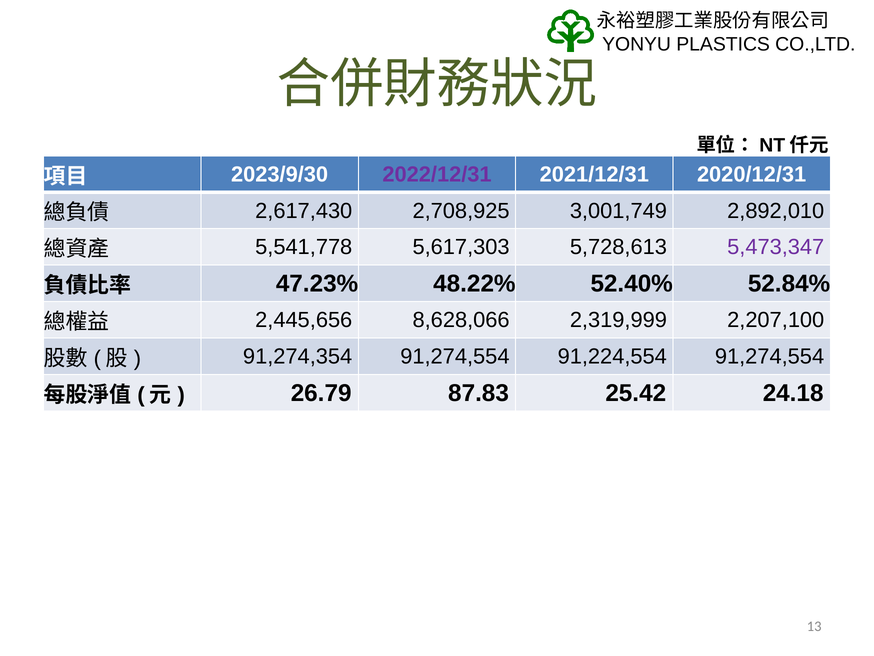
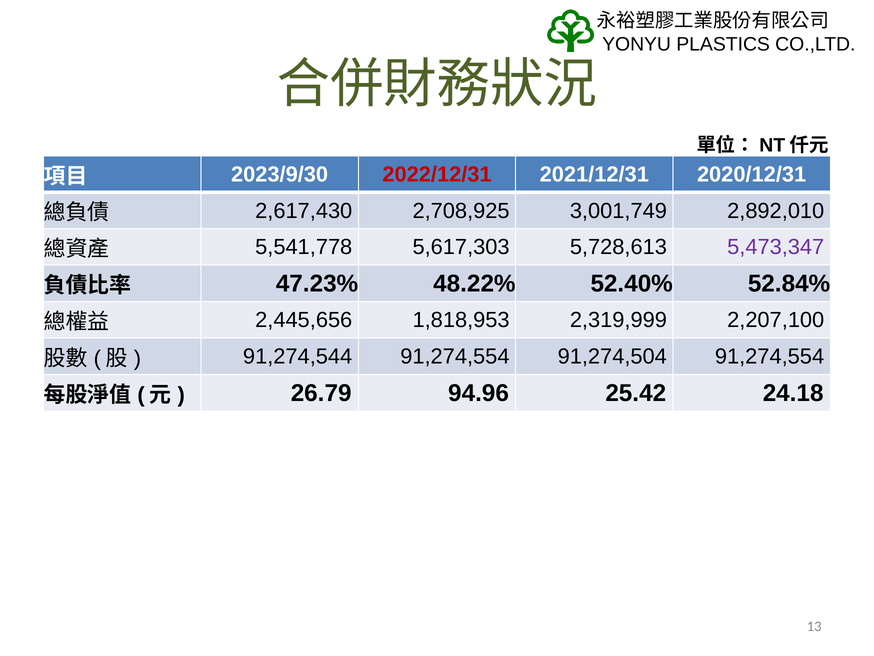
2022/12/31 colour: purple -> red (437, 174)
8,628,066: 8,628,066 -> 1,818,953 (461, 320)
91,274,354: 91,274,354 -> 91,274,544 (298, 356)
91,224,554: 91,224,554 -> 91,274,504 (612, 356)
87.83: 87.83 -> 94.96 (479, 393)
